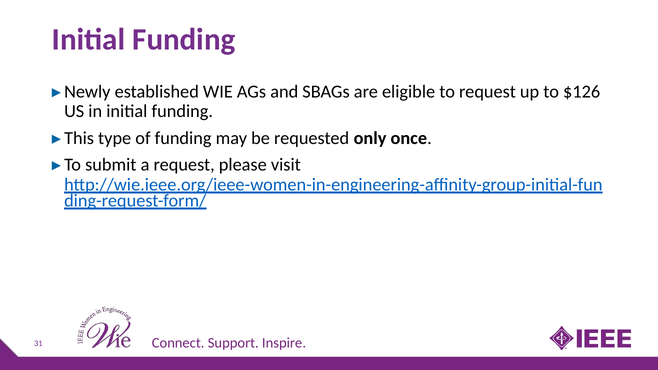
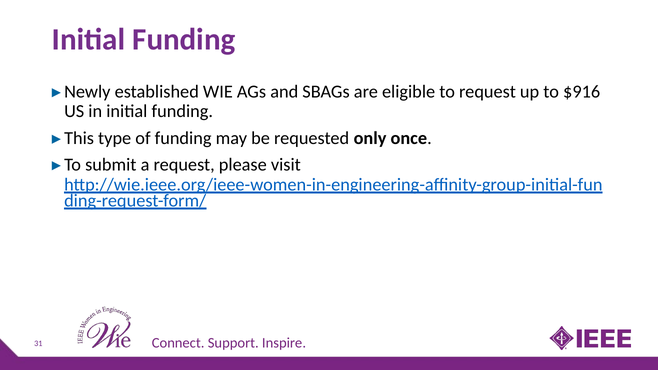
$126: $126 -> $916 (582, 92)
